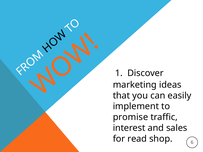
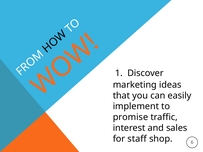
read: read -> staff (137, 139)
